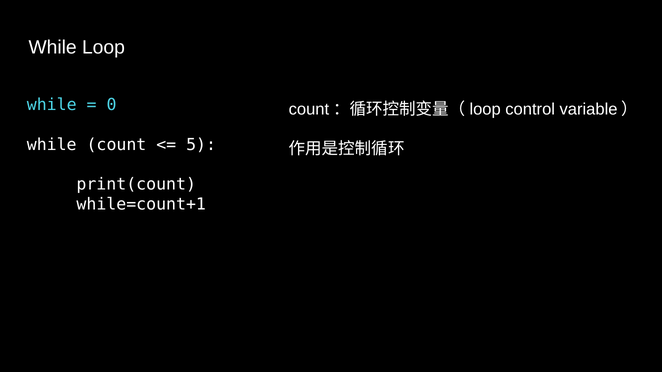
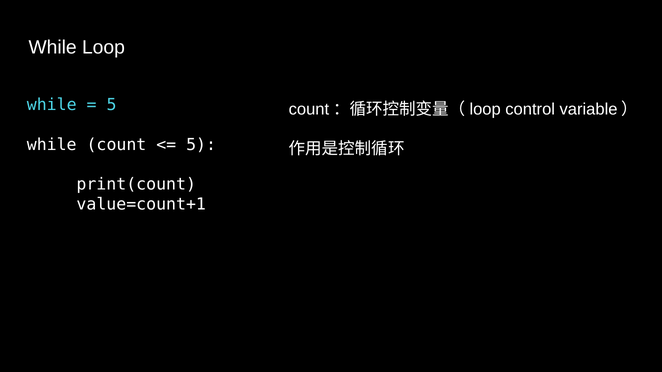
0: 0 -> 5 (111, 105)
while=count+1: while=count+1 -> value=count+1 (141, 204)
